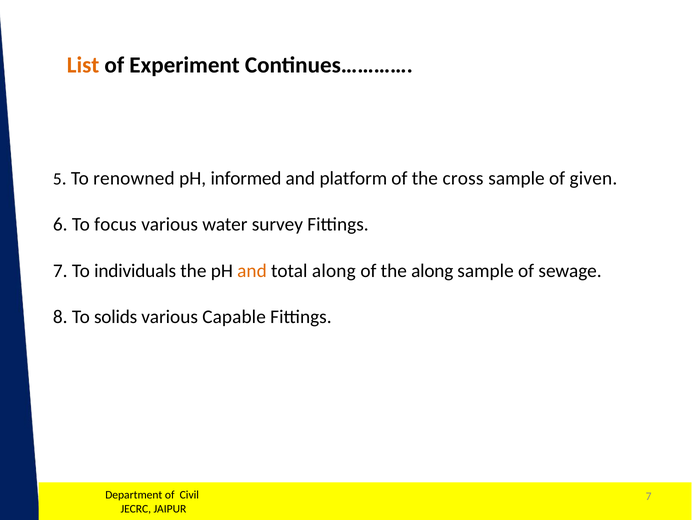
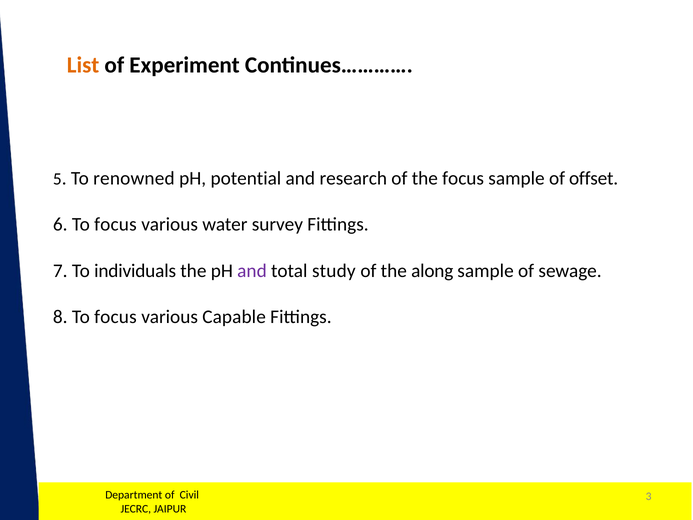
informed: informed -> potential (246, 178)
platform: platform -> research (353, 178)
the cross: cross -> focus (463, 178)
given: given -> offset (594, 178)
and colour: orange -> purple (252, 271)
total along: along -> study (334, 271)
8 To solids: solids -> focus (115, 317)
7: 7 -> 3 (649, 496)
